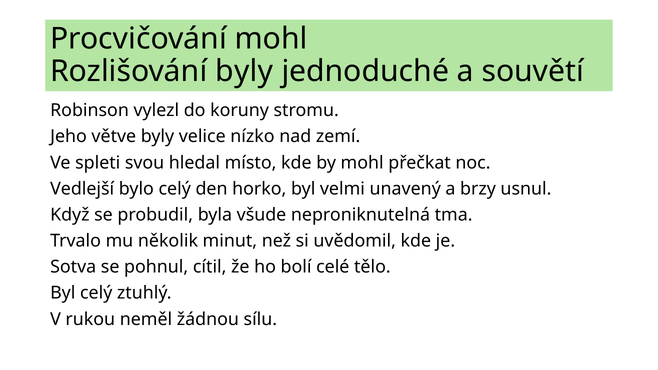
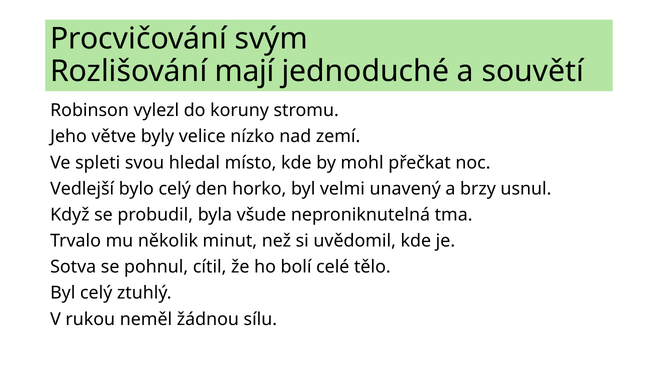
Procvičování mohl: mohl -> svým (271, 39)
Rozlišování byly: byly -> mají (245, 72)
